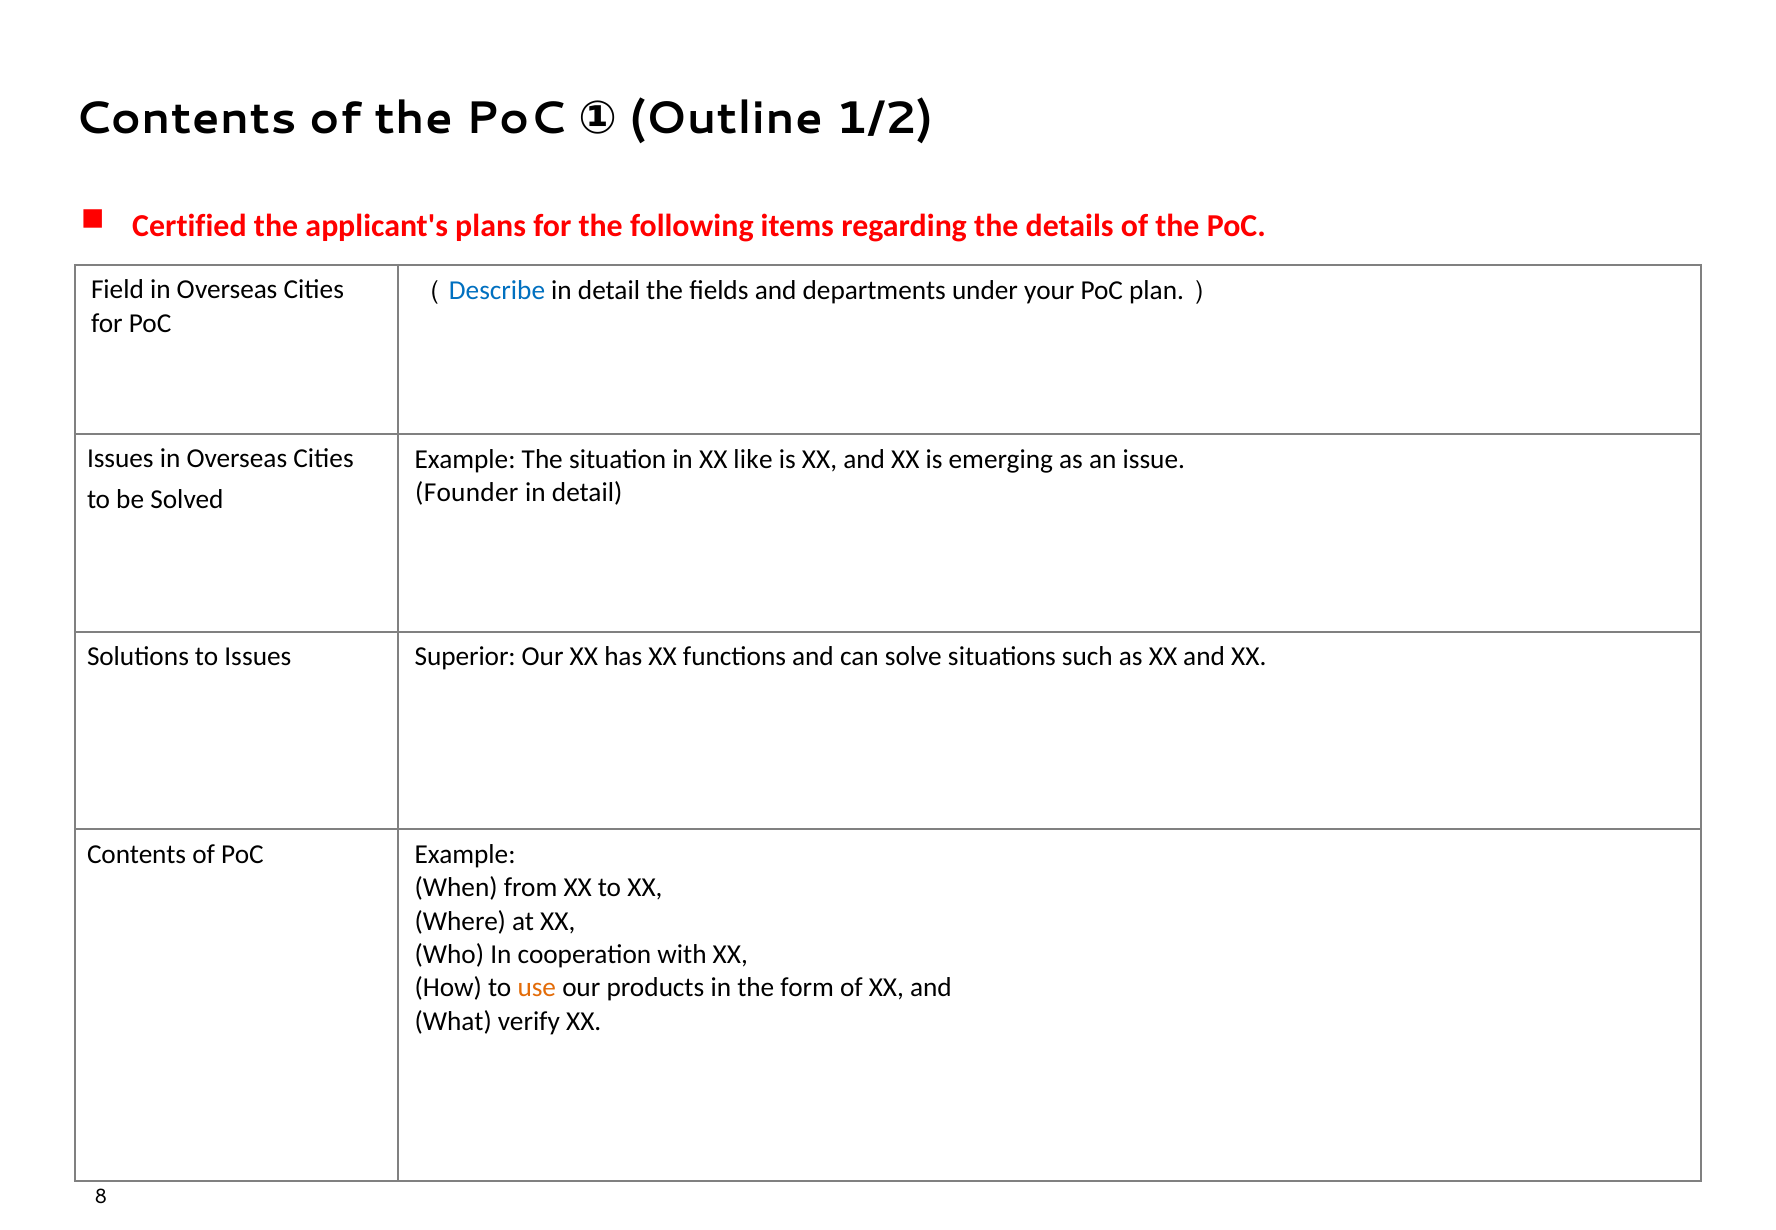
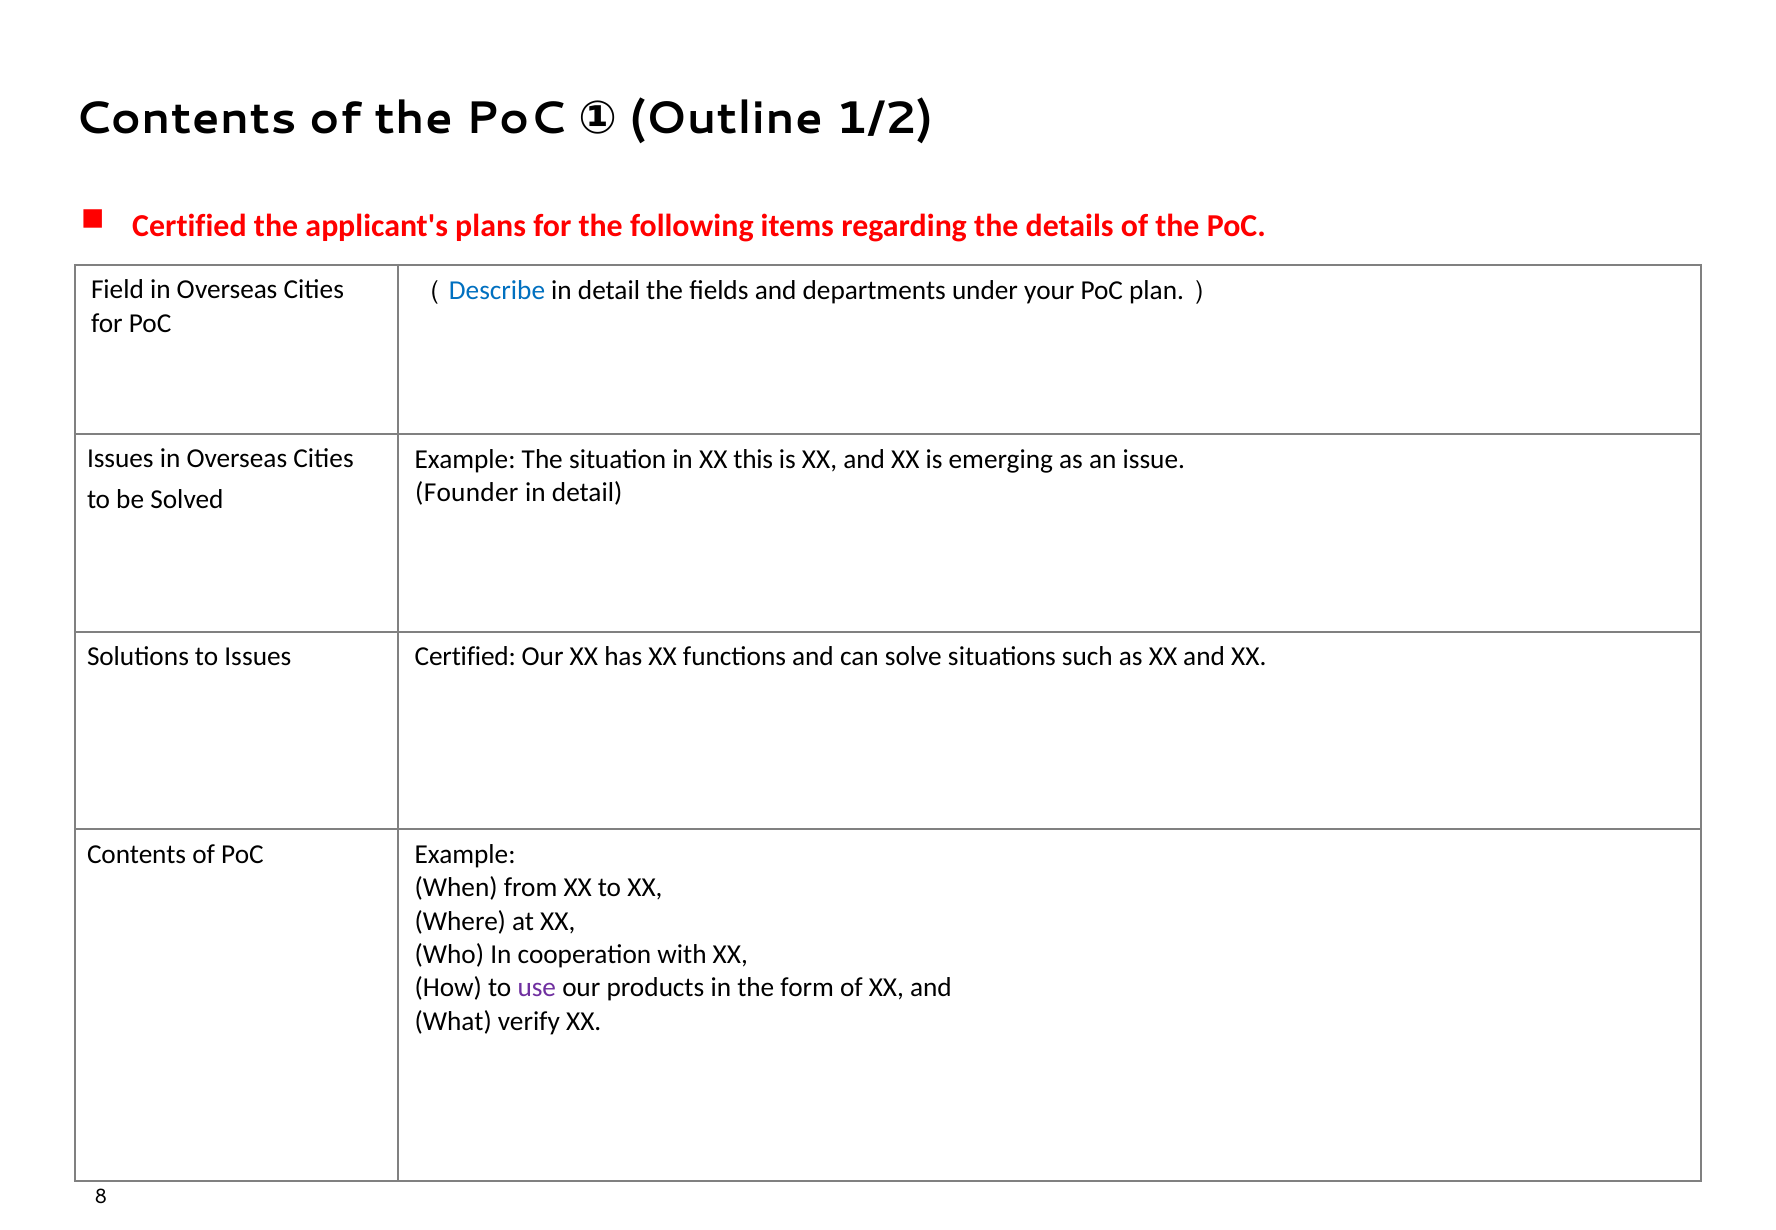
like: like -> this (753, 459)
Issues Superior: Superior -> Certified (465, 657)
use colour: orange -> purple (537, 987)
